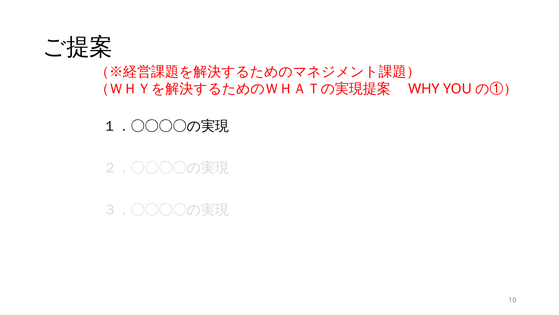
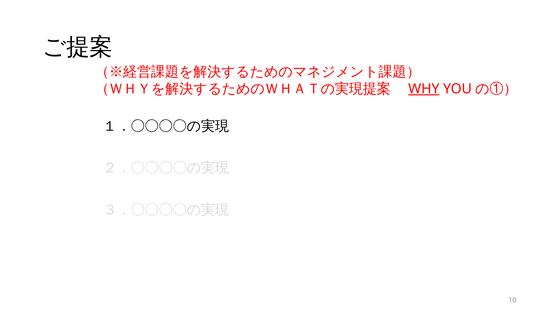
WHY underline: none -> present (424, 89)
